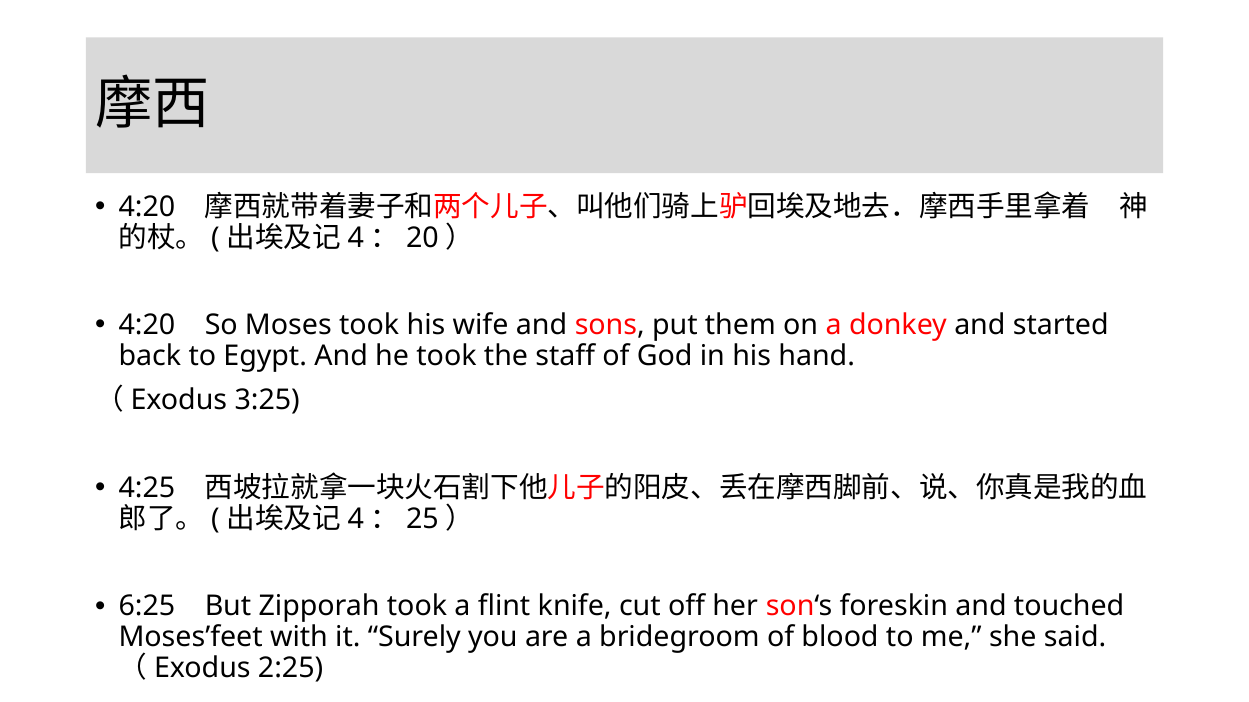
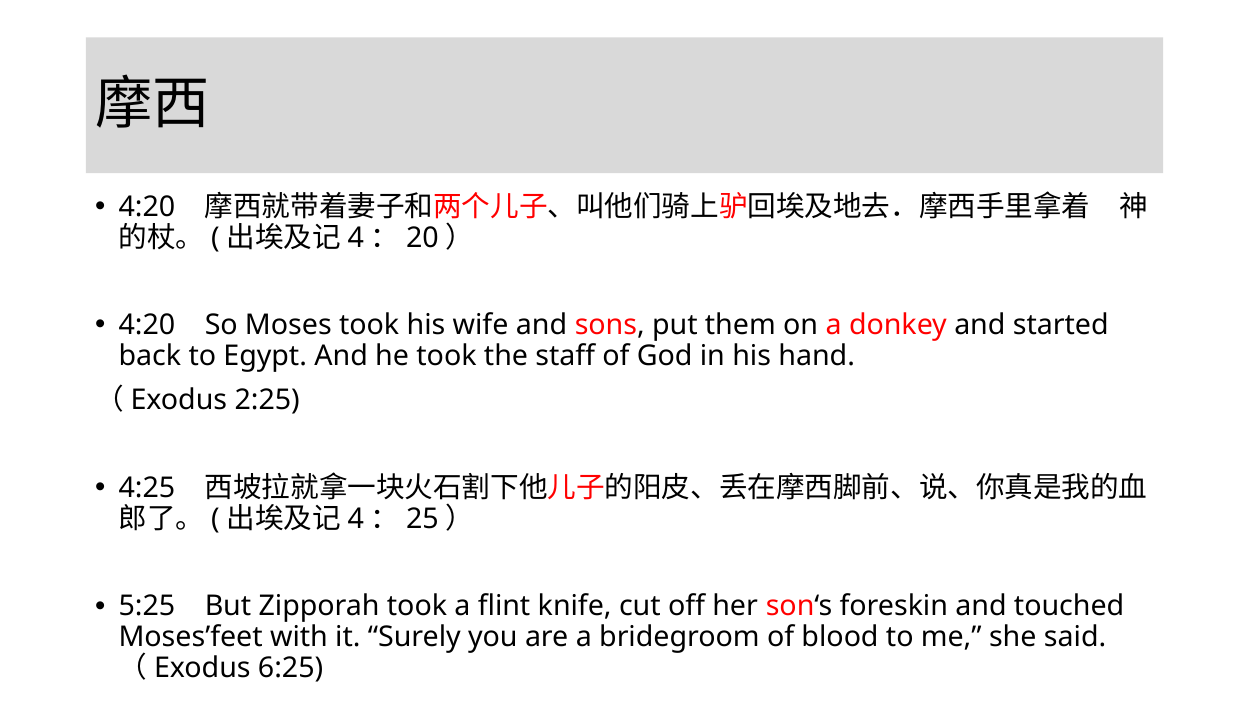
3:25: 3:25 -> 2:25 (267, 401)
6:25: 6:25 -> 5:25 (147, 607)
2:25: 2:25 -> 6:25 (291, 669)
